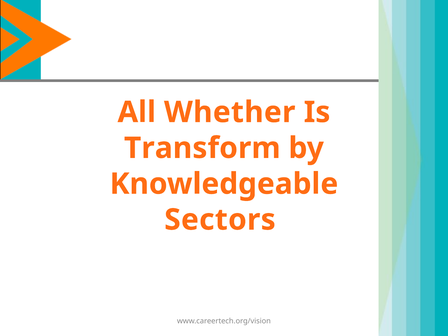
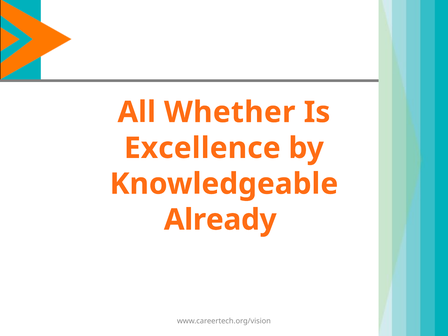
Transform: Transform -> Excellence (202, 148)
Sectors: Sectors -> Already (220, 220)
